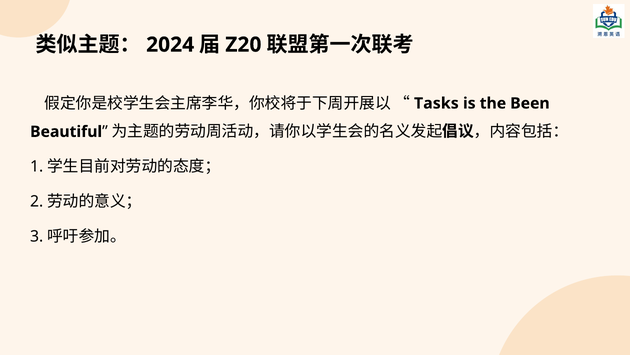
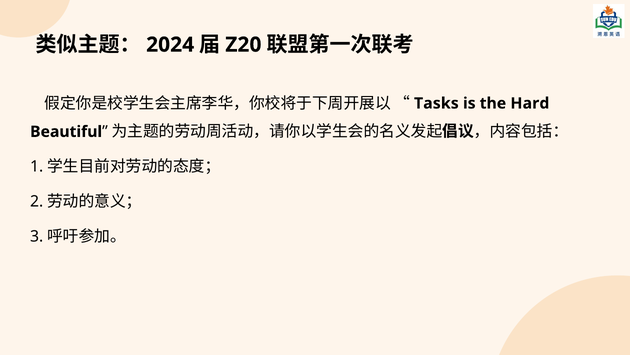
Been: Been -> Hard (530, 103)
